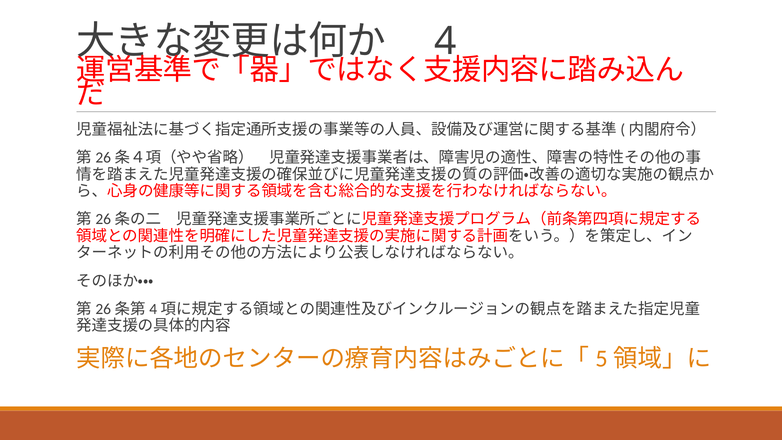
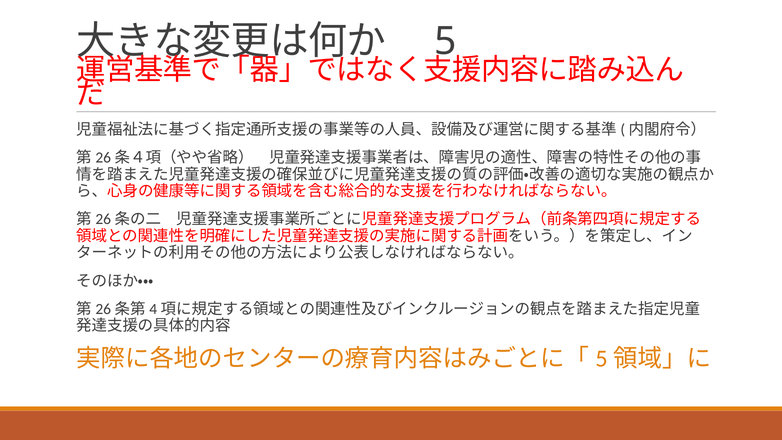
4: 4 -> 5 (445, 41)
